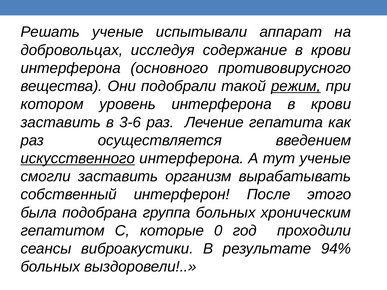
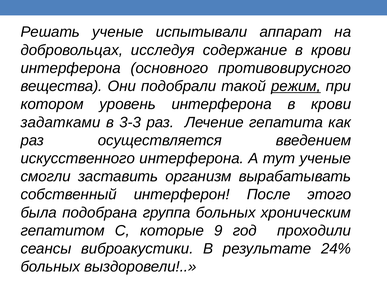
заставить: заставить -> задатками (61, 122)
3-6: 3-6 -> 3-3 (130, 122)
искусственного underline: present -> none (78, 159)
0: 0 -> 9 (218, 231)
94%: 94% -> 24% (336, 249)
